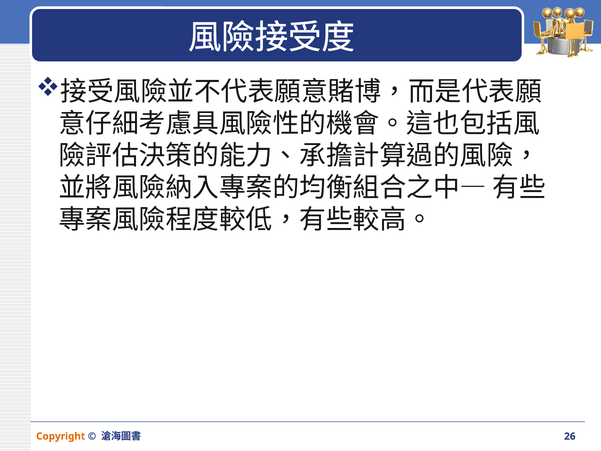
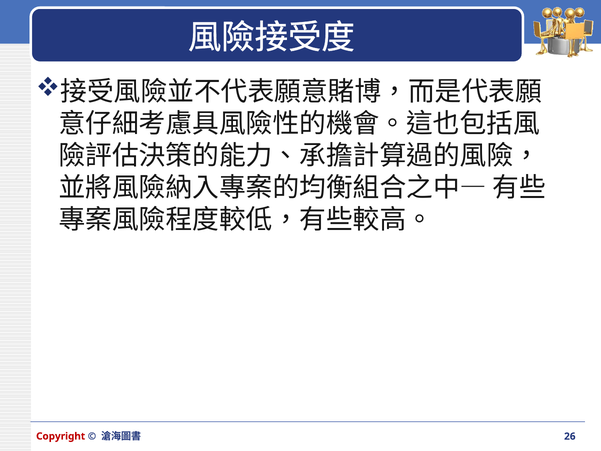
Copyright colour: orange -> red (61, 436)
